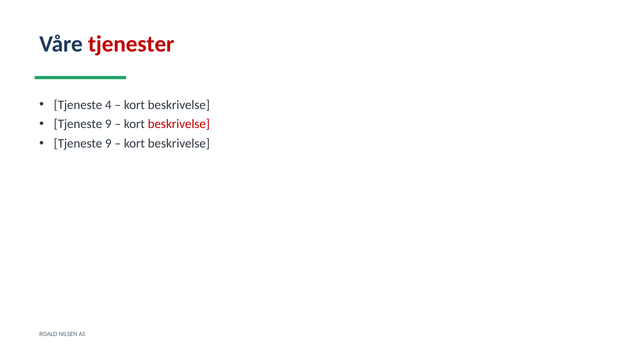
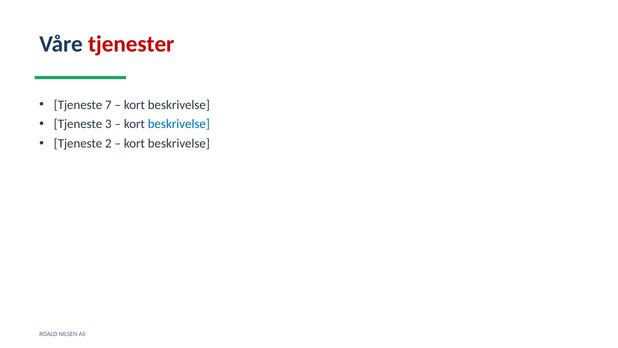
4: 4 -> 7 (108, 105)
9: 9 -> 3 (108, 124)
beskrivelse colour: red -> blue (179, 124)
9: 9 -> 2 (108, 143)
